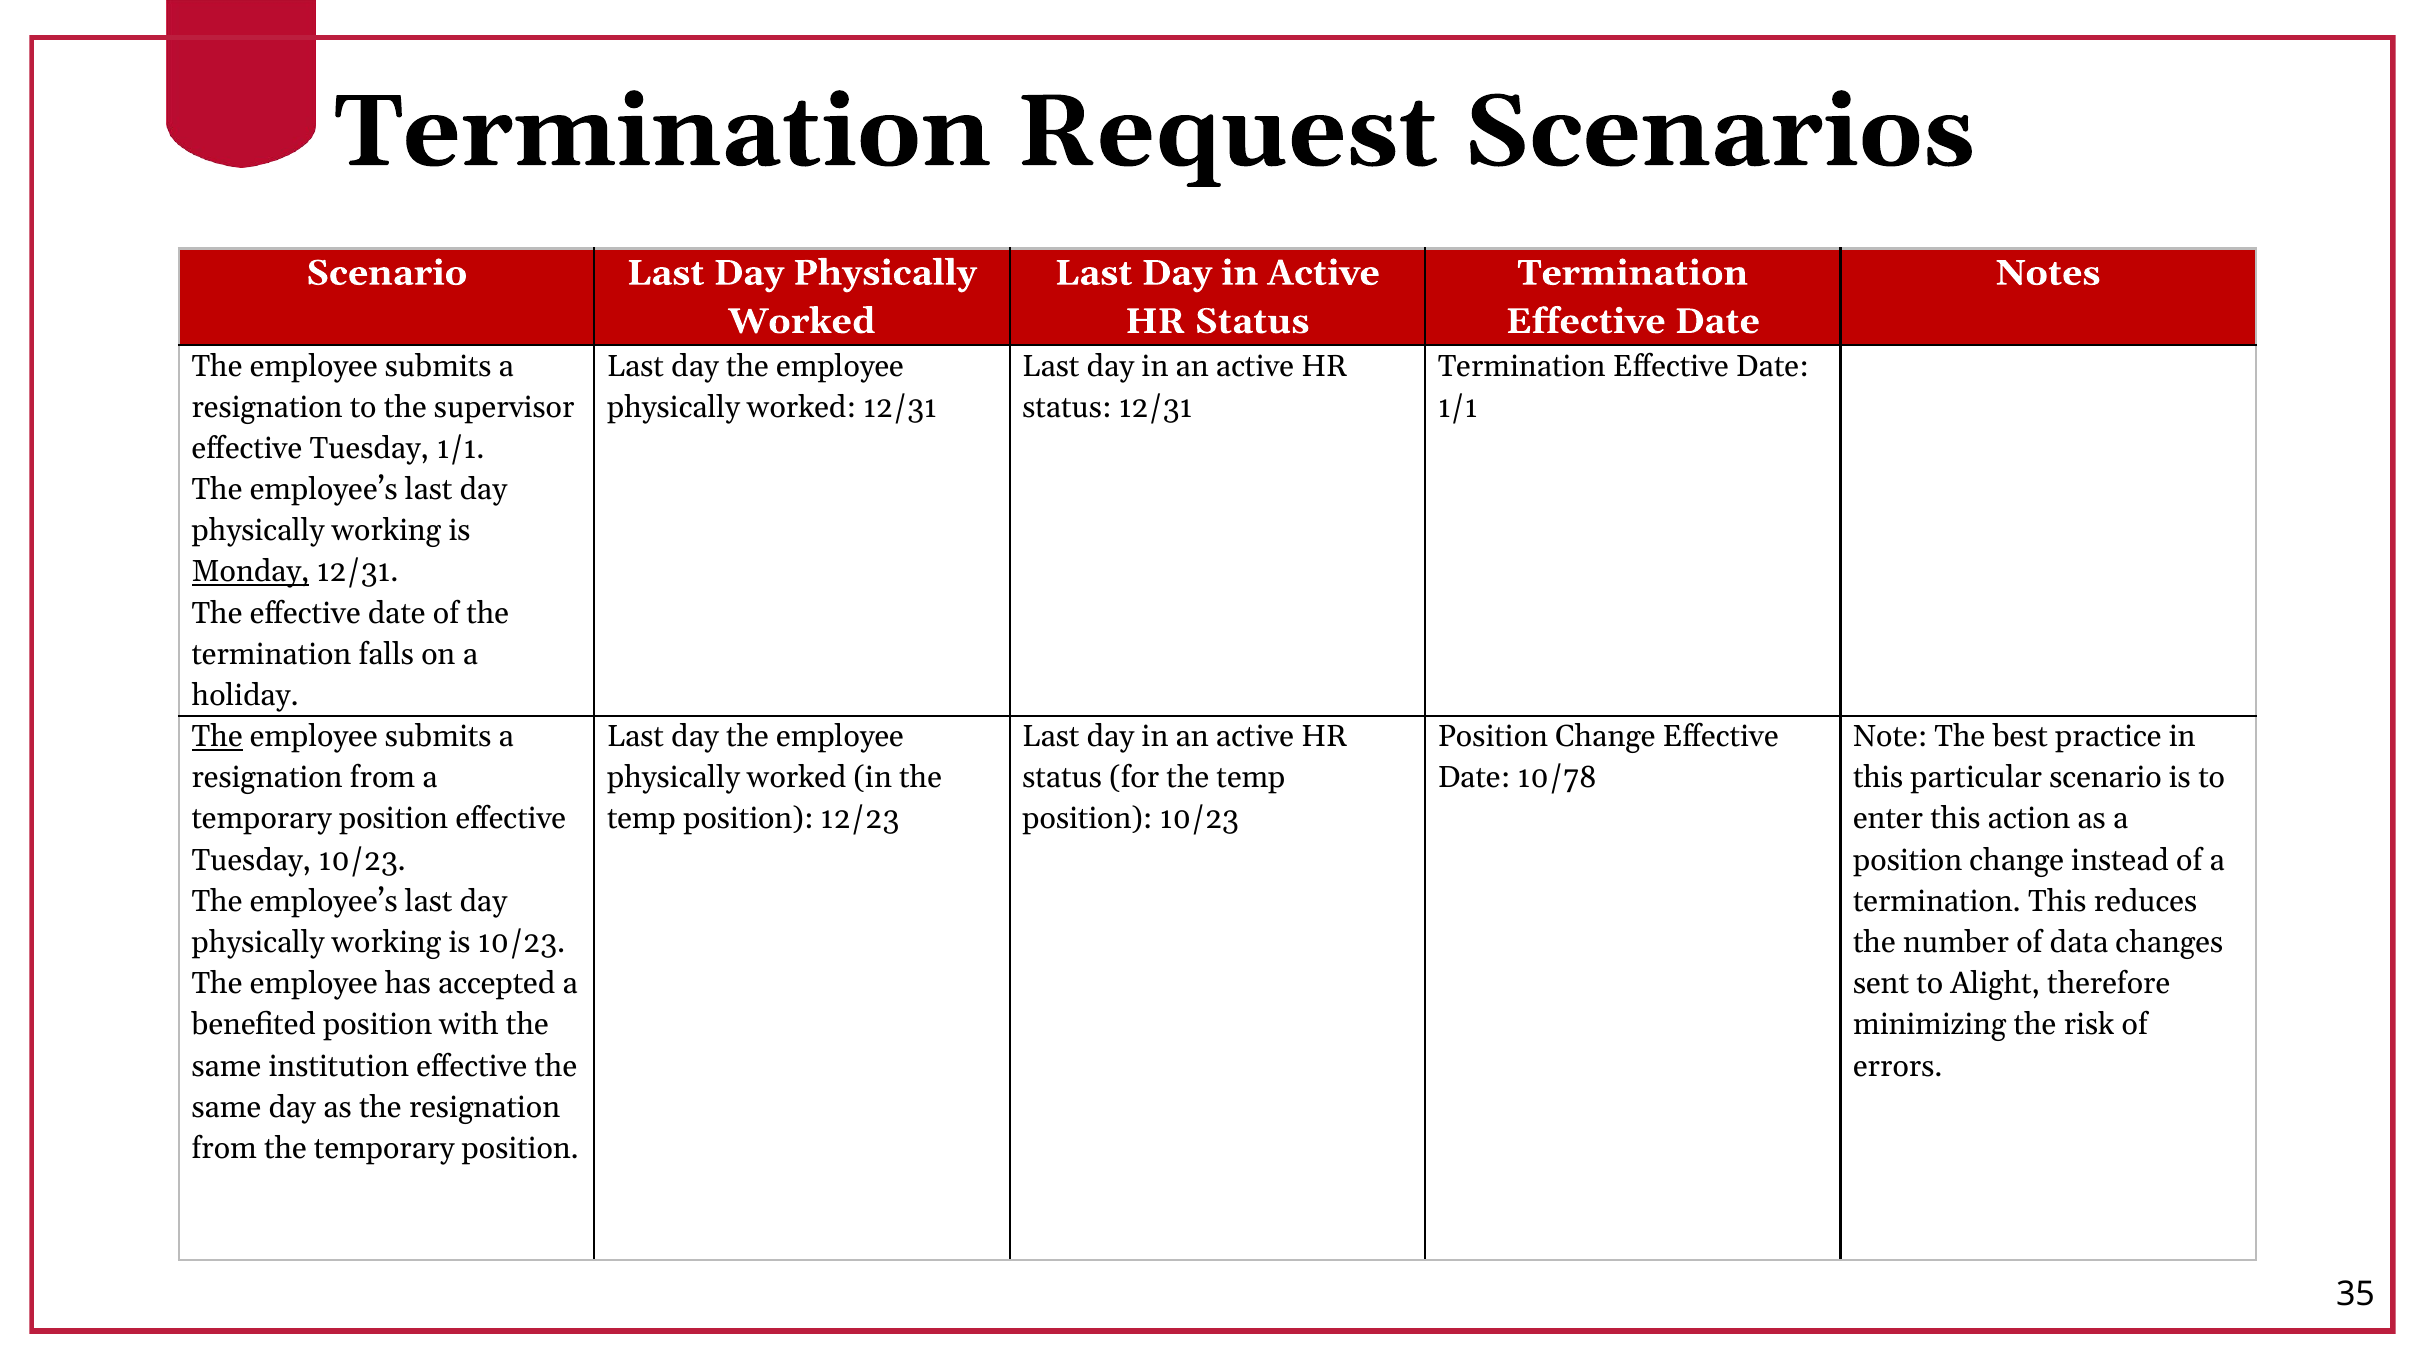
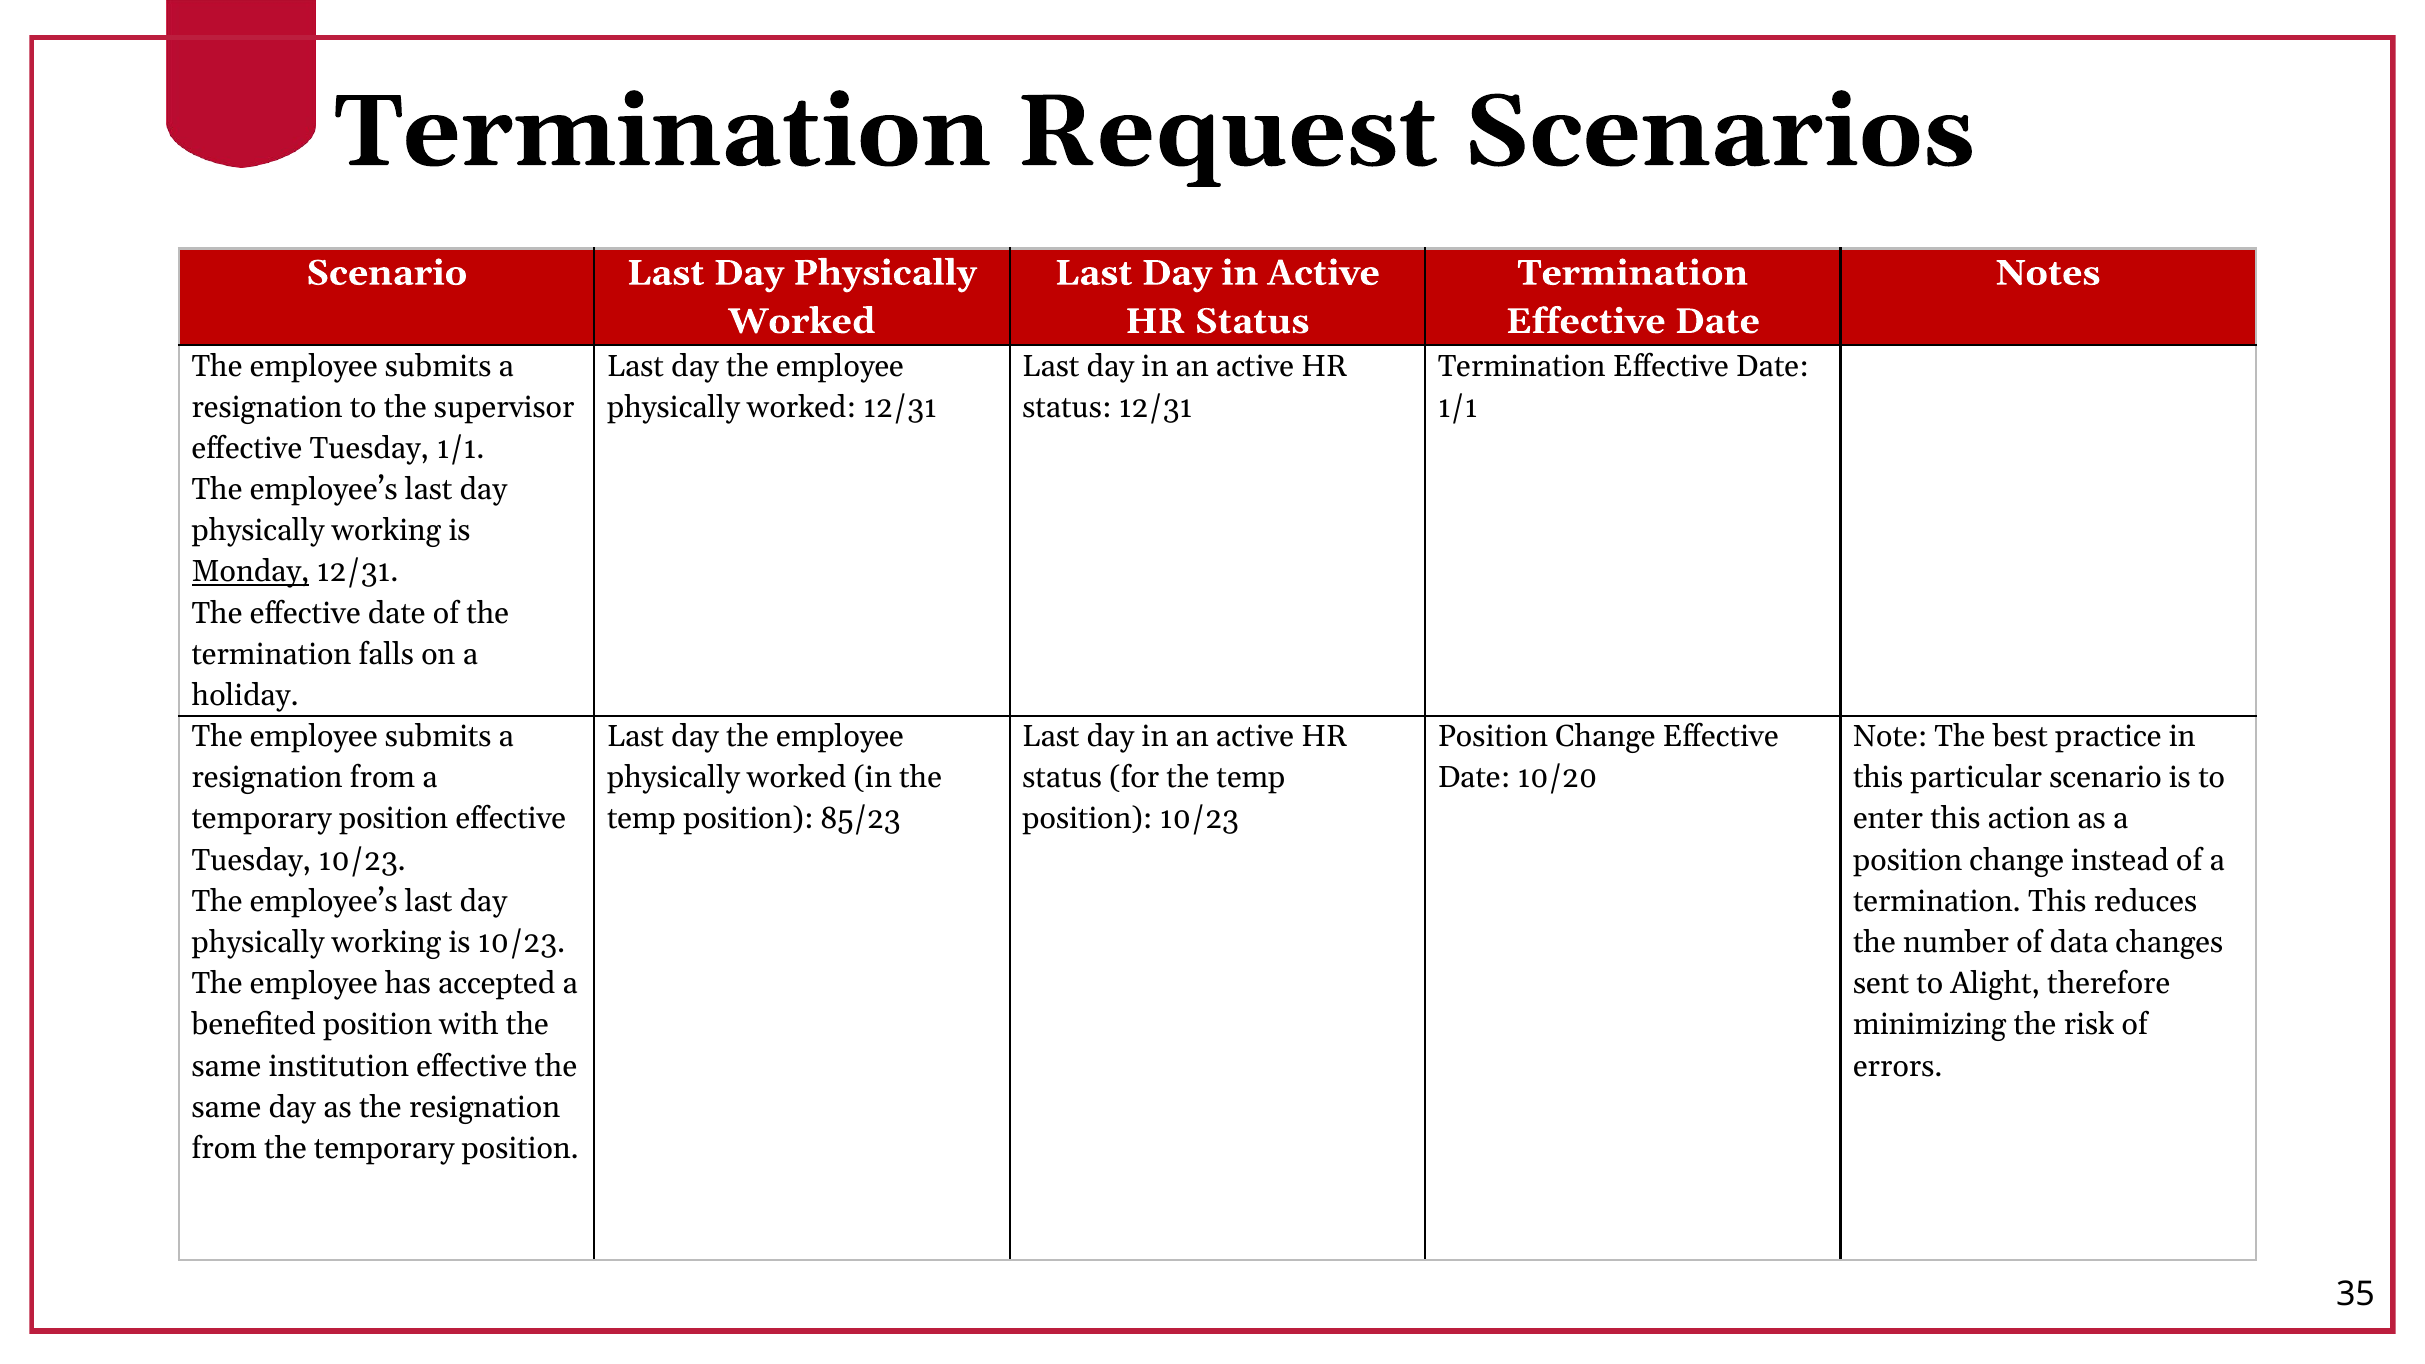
The underline: present -> none (217, 737)
10/78: 10/78 -> 10/20 (1557, 778)
12/23: 12/23 -> 85/23 (860, 819)
